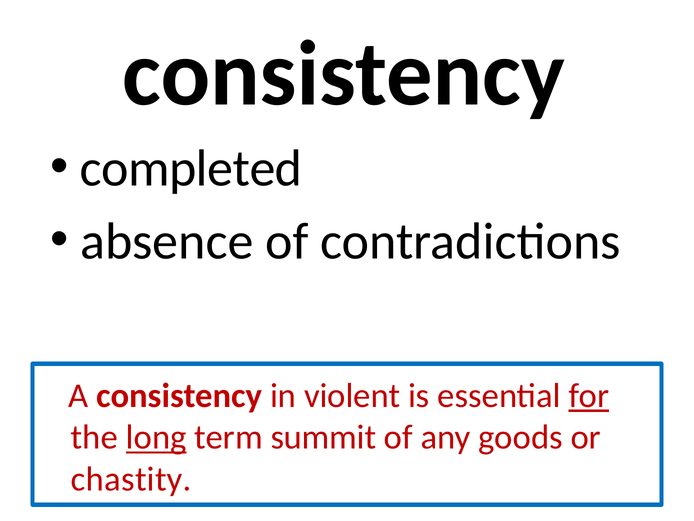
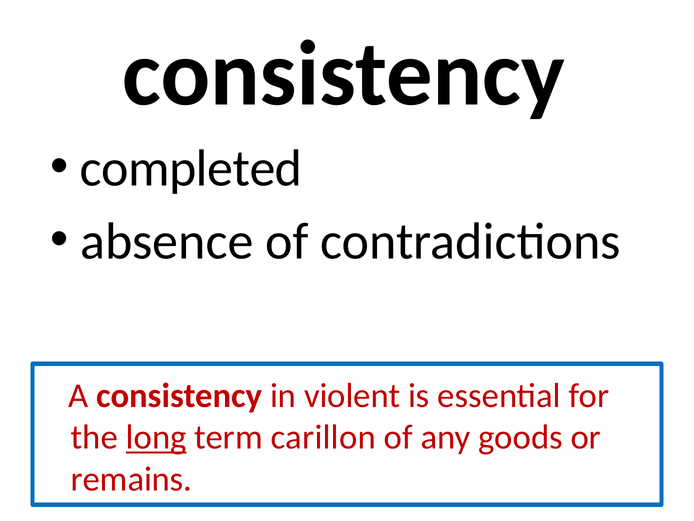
for underline: present -> none (589, 395)
summit: summit -> carillon (323, 437)
chastity: chastity -> remains (131, 479)
